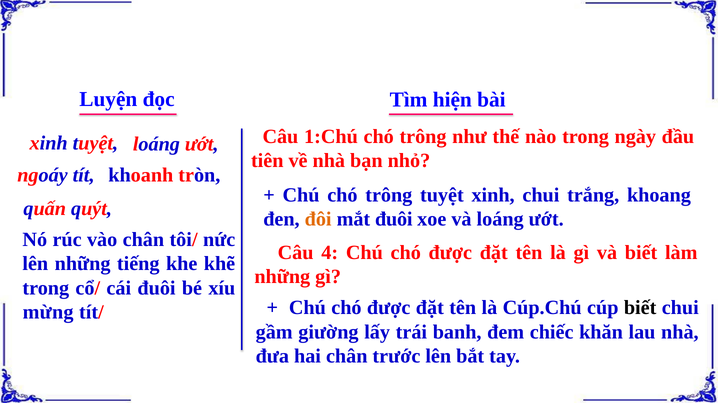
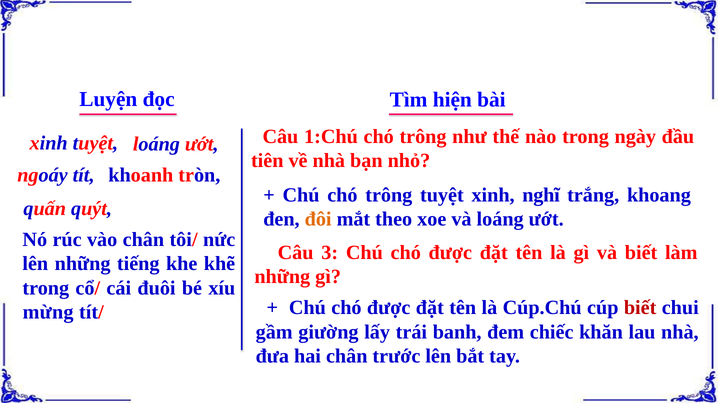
xinh chui: chui -> nghĩ (541, 195)
mắt đuôi: đuôi -> theo (394, 219)
4: 4 -> 3 (330, 253)
biết colour: black -> red (640, 308)
